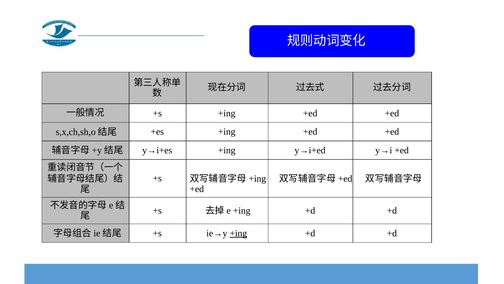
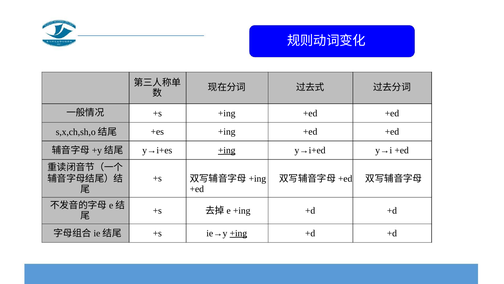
+ing underline: none -> present (227, 150)
